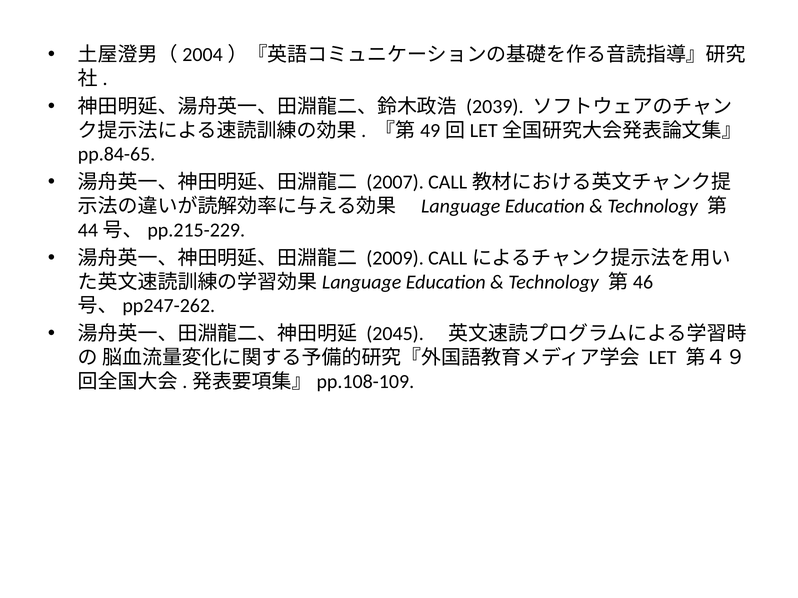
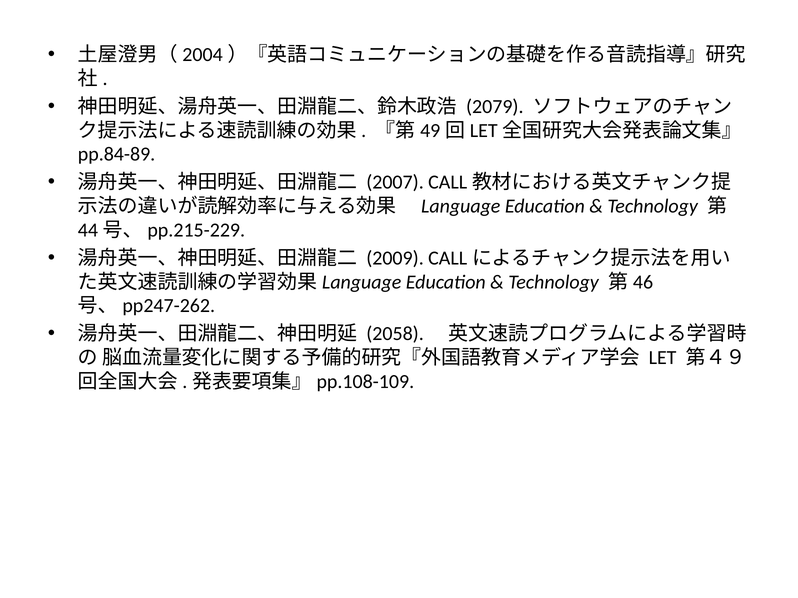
2039: 2039 -> 2079 (495, 107)
pp.84-65: pp.84-65 -> pp.84-89 (117, 155)
2045: 2045 -> 2058 (395, 334)
